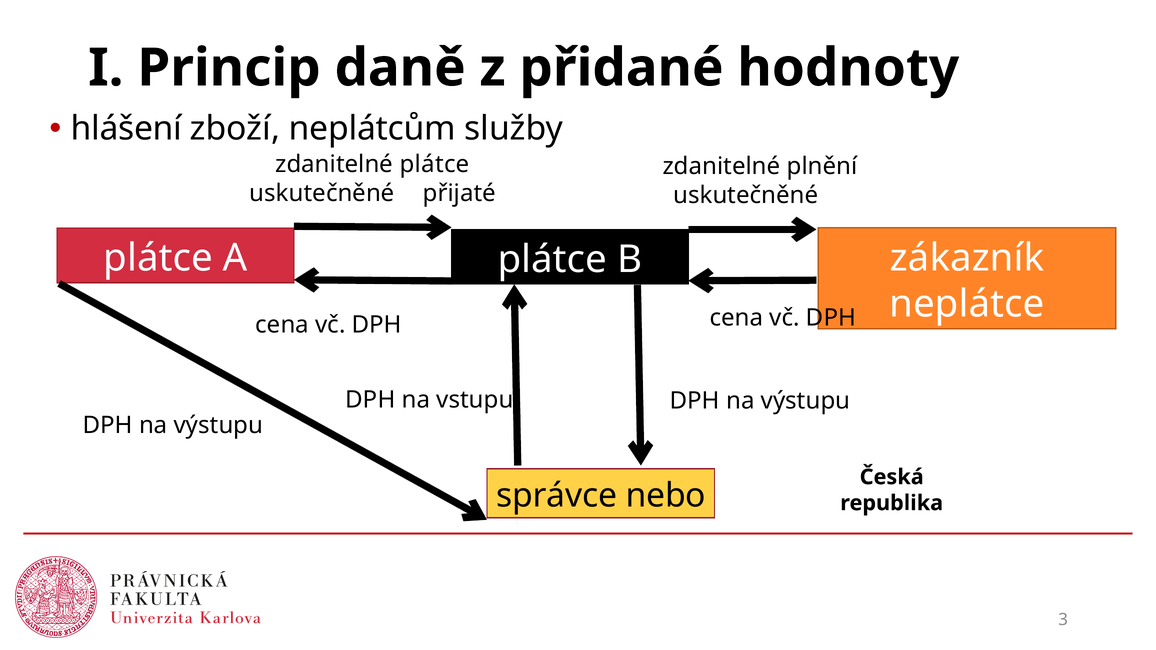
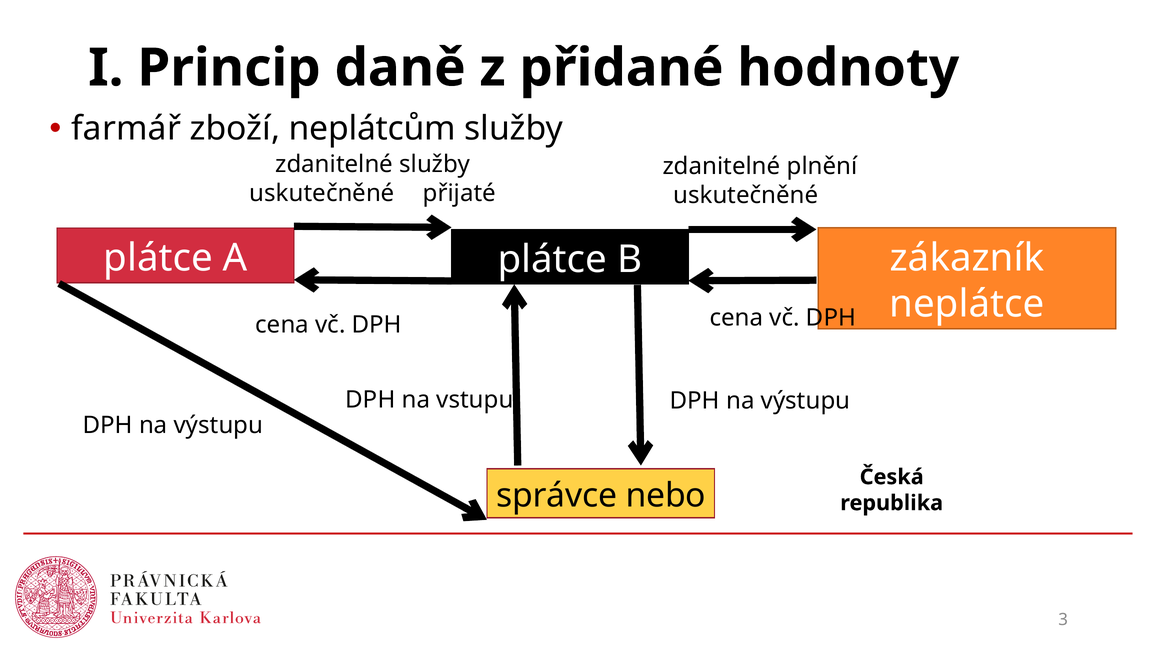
hlášení: hlášení -> farmář (126, 129)
zdanitelné plátce: plátce -> služby (435, 164)
